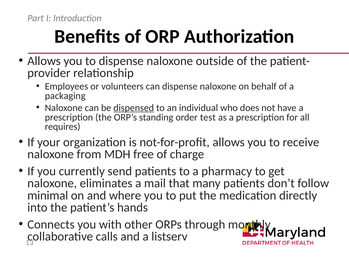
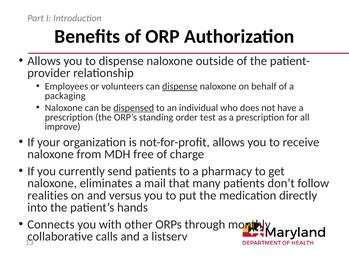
dispense underline: none -> present (180, 86)
requires: requires -> improve (63, 127)
minimal: minimal -> realities (48, 195)
where: where -> versus (125, 195)
